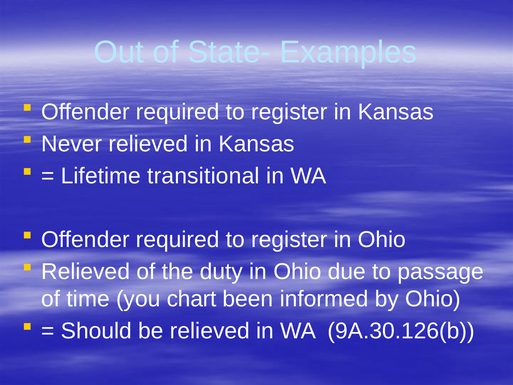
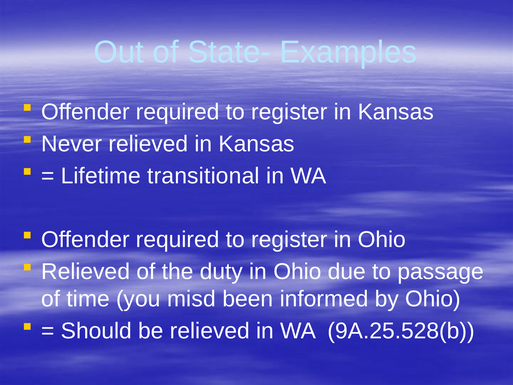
chart: chart -> misd (191, 299)
9A.30.126(b: 9A.30.126(b -> 9A.25.528(b (401, 331)
